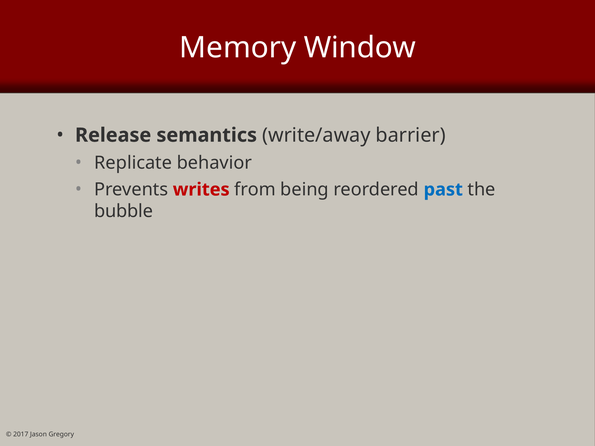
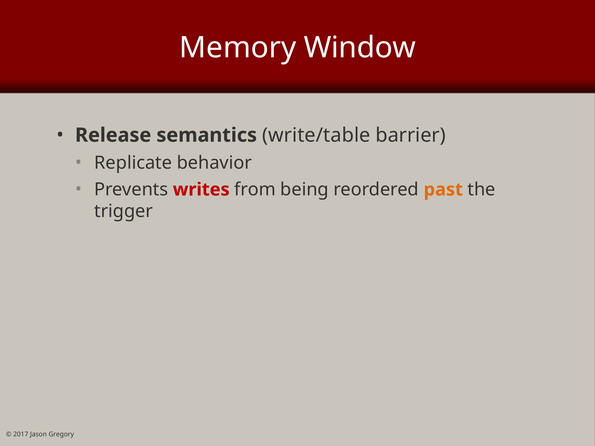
write/away: write/away -> write/table (316, 135)
past colour: blue -> orange (443, 190)
bubble: bubble -> trigger (124, 211)
